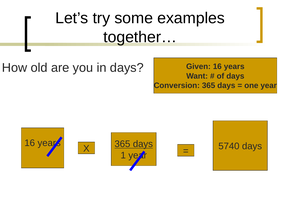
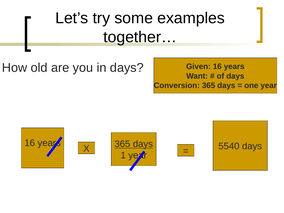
5740: 5740 -> 5540 (229, 146)
